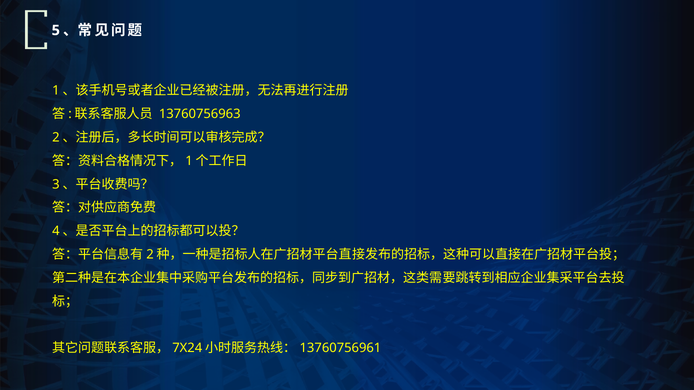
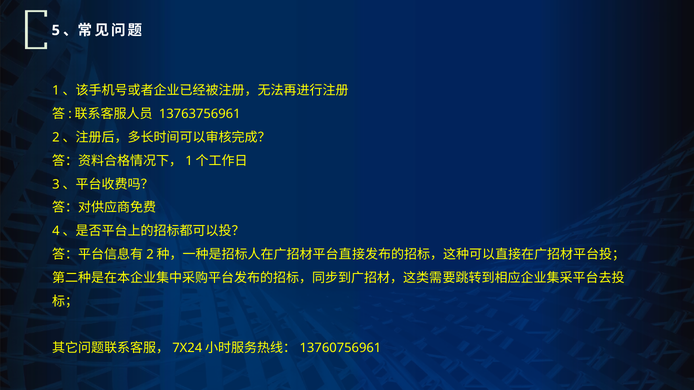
13760756963: 13760756963 -> 13763756961 (200, 114)
